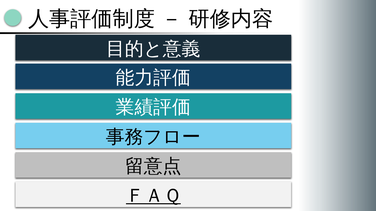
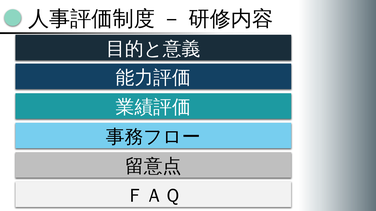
ＦＡＱ underline: present -> none (153, 196)
